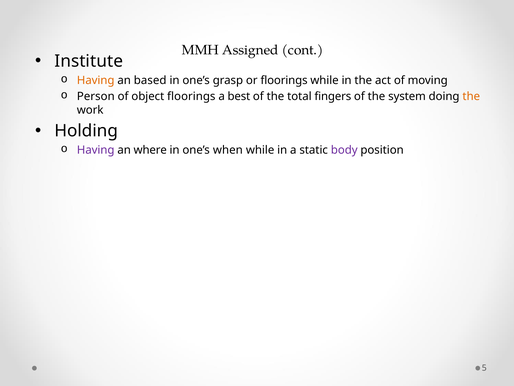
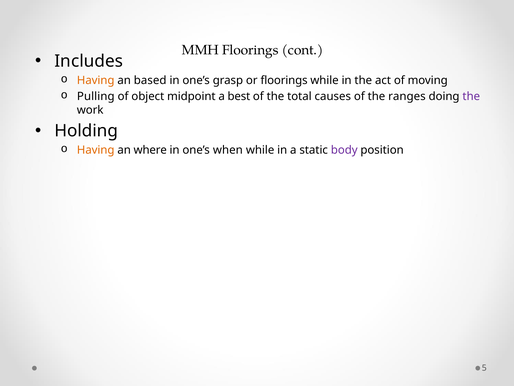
MMH Assigned: Assigned -> Floorings (250, 50)
Institute: Institute -> Includes (89, 61)
Person: Person -> Pulling (96, 96)
object floorings: floorings -> midpoint (191, 96)
fingers: fingers -> causes (333, 96)
system: system -> ranges (407, 96)
the colour: orange -> purple (471, 96)
Having colour: purple -> orange (96, 150)
